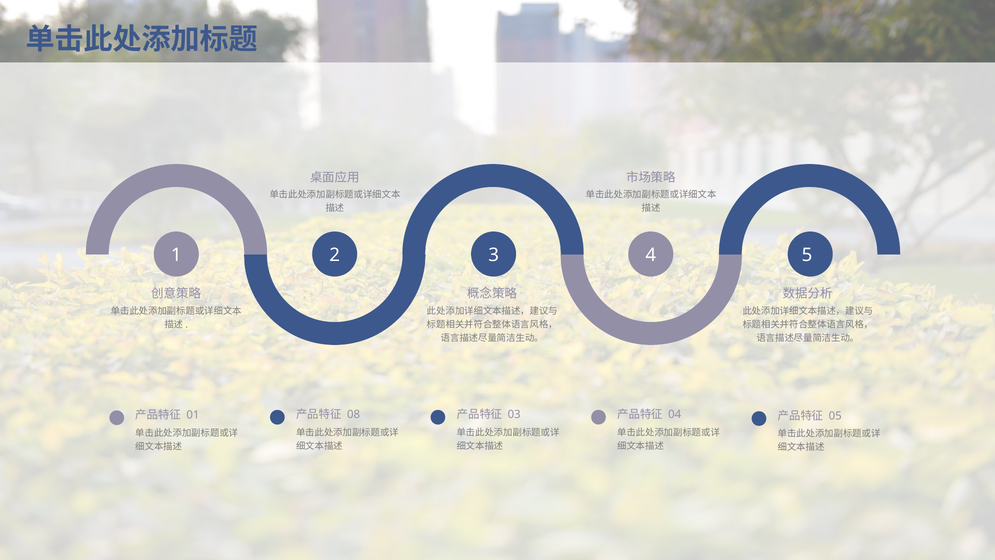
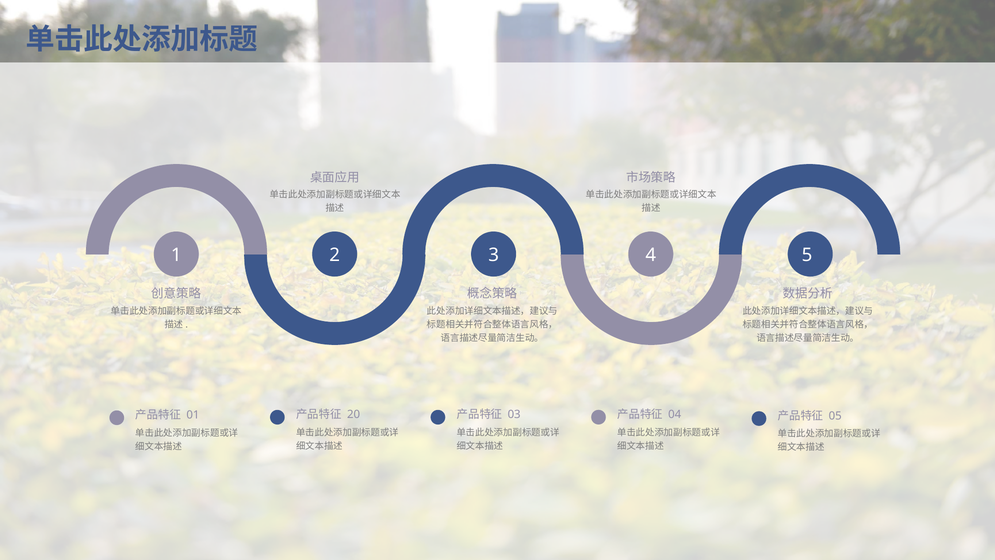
08: 08 -> 20 (354, 414)
